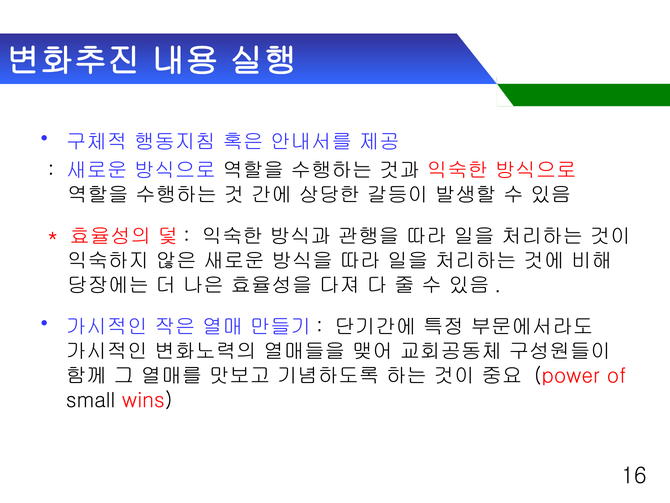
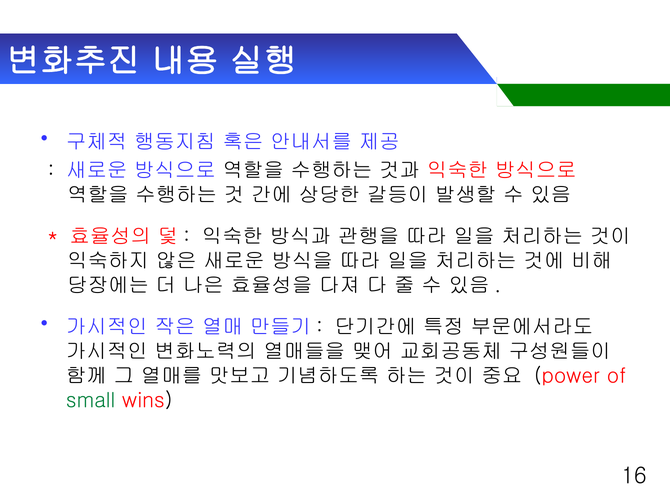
small colour: black -> green (91, 400)
